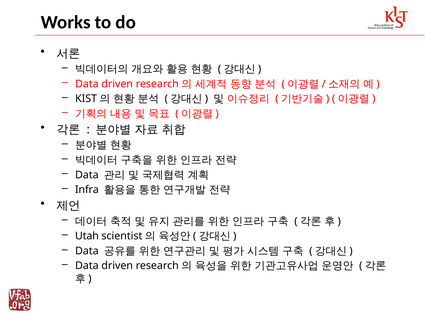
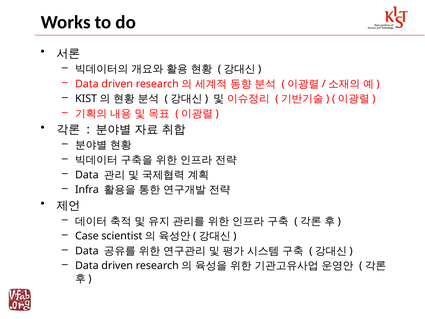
Utah: Utah -> Case (87, 236)
